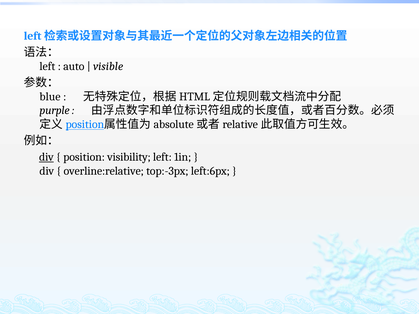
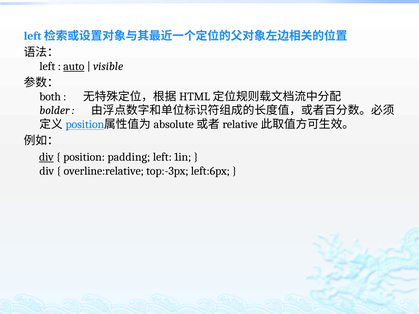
auto underline: none -> present (74, 66)
blue: blue -> both (50, 97)
purple: purple -> bolder (54, 111)
visibility: visibility -> padding (129, 157)
